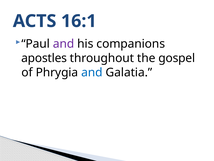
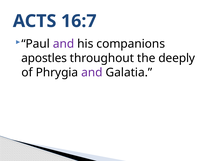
16:1: 16:1 -> 16:7 (79, 21)
gospel: gospel -> deeply (177, 58)
and colour: blue -> purple (92, 72)
